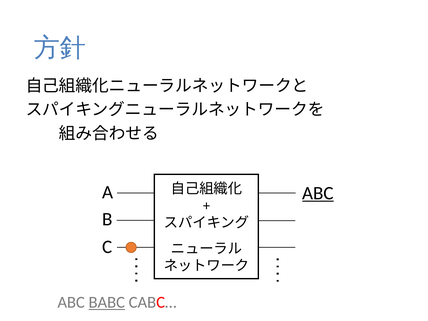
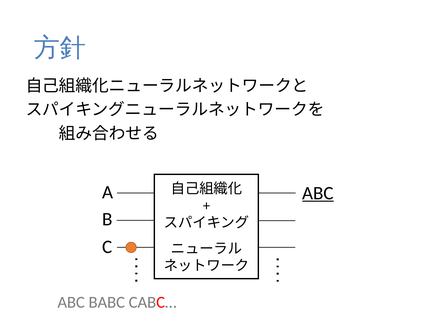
BABC underline: present -> none (107, 302)
